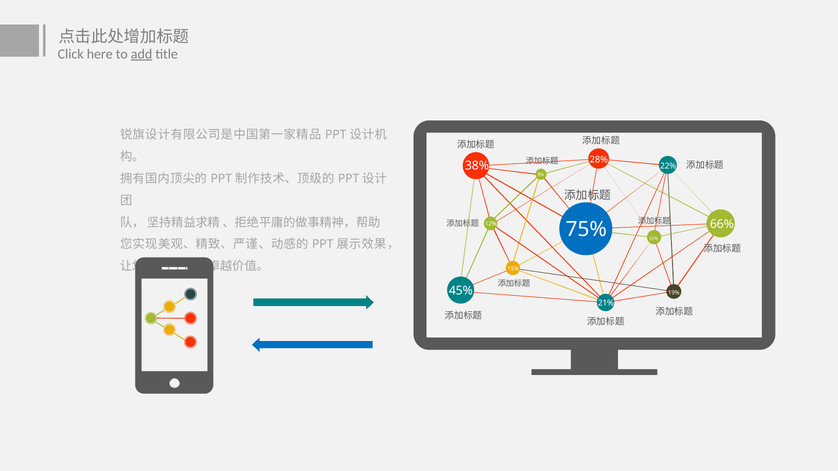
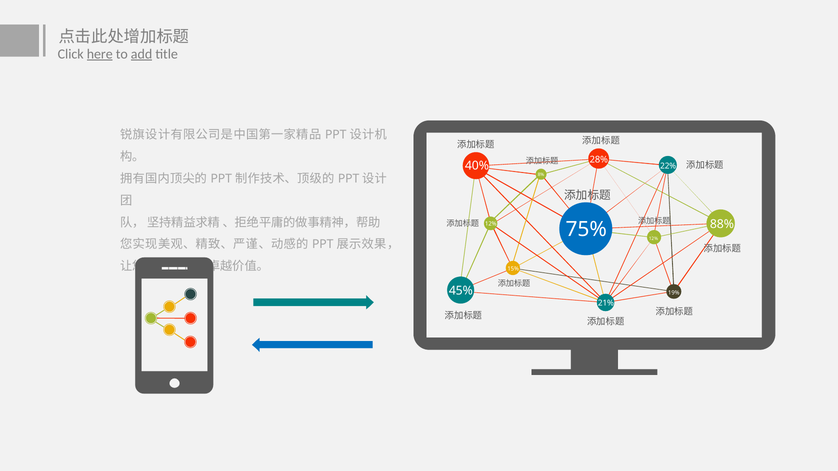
here underline: none -> present (100, 54)
38%: 38% -> 40% (477, 166)
66%: 66% -> 88% (722, 225)
